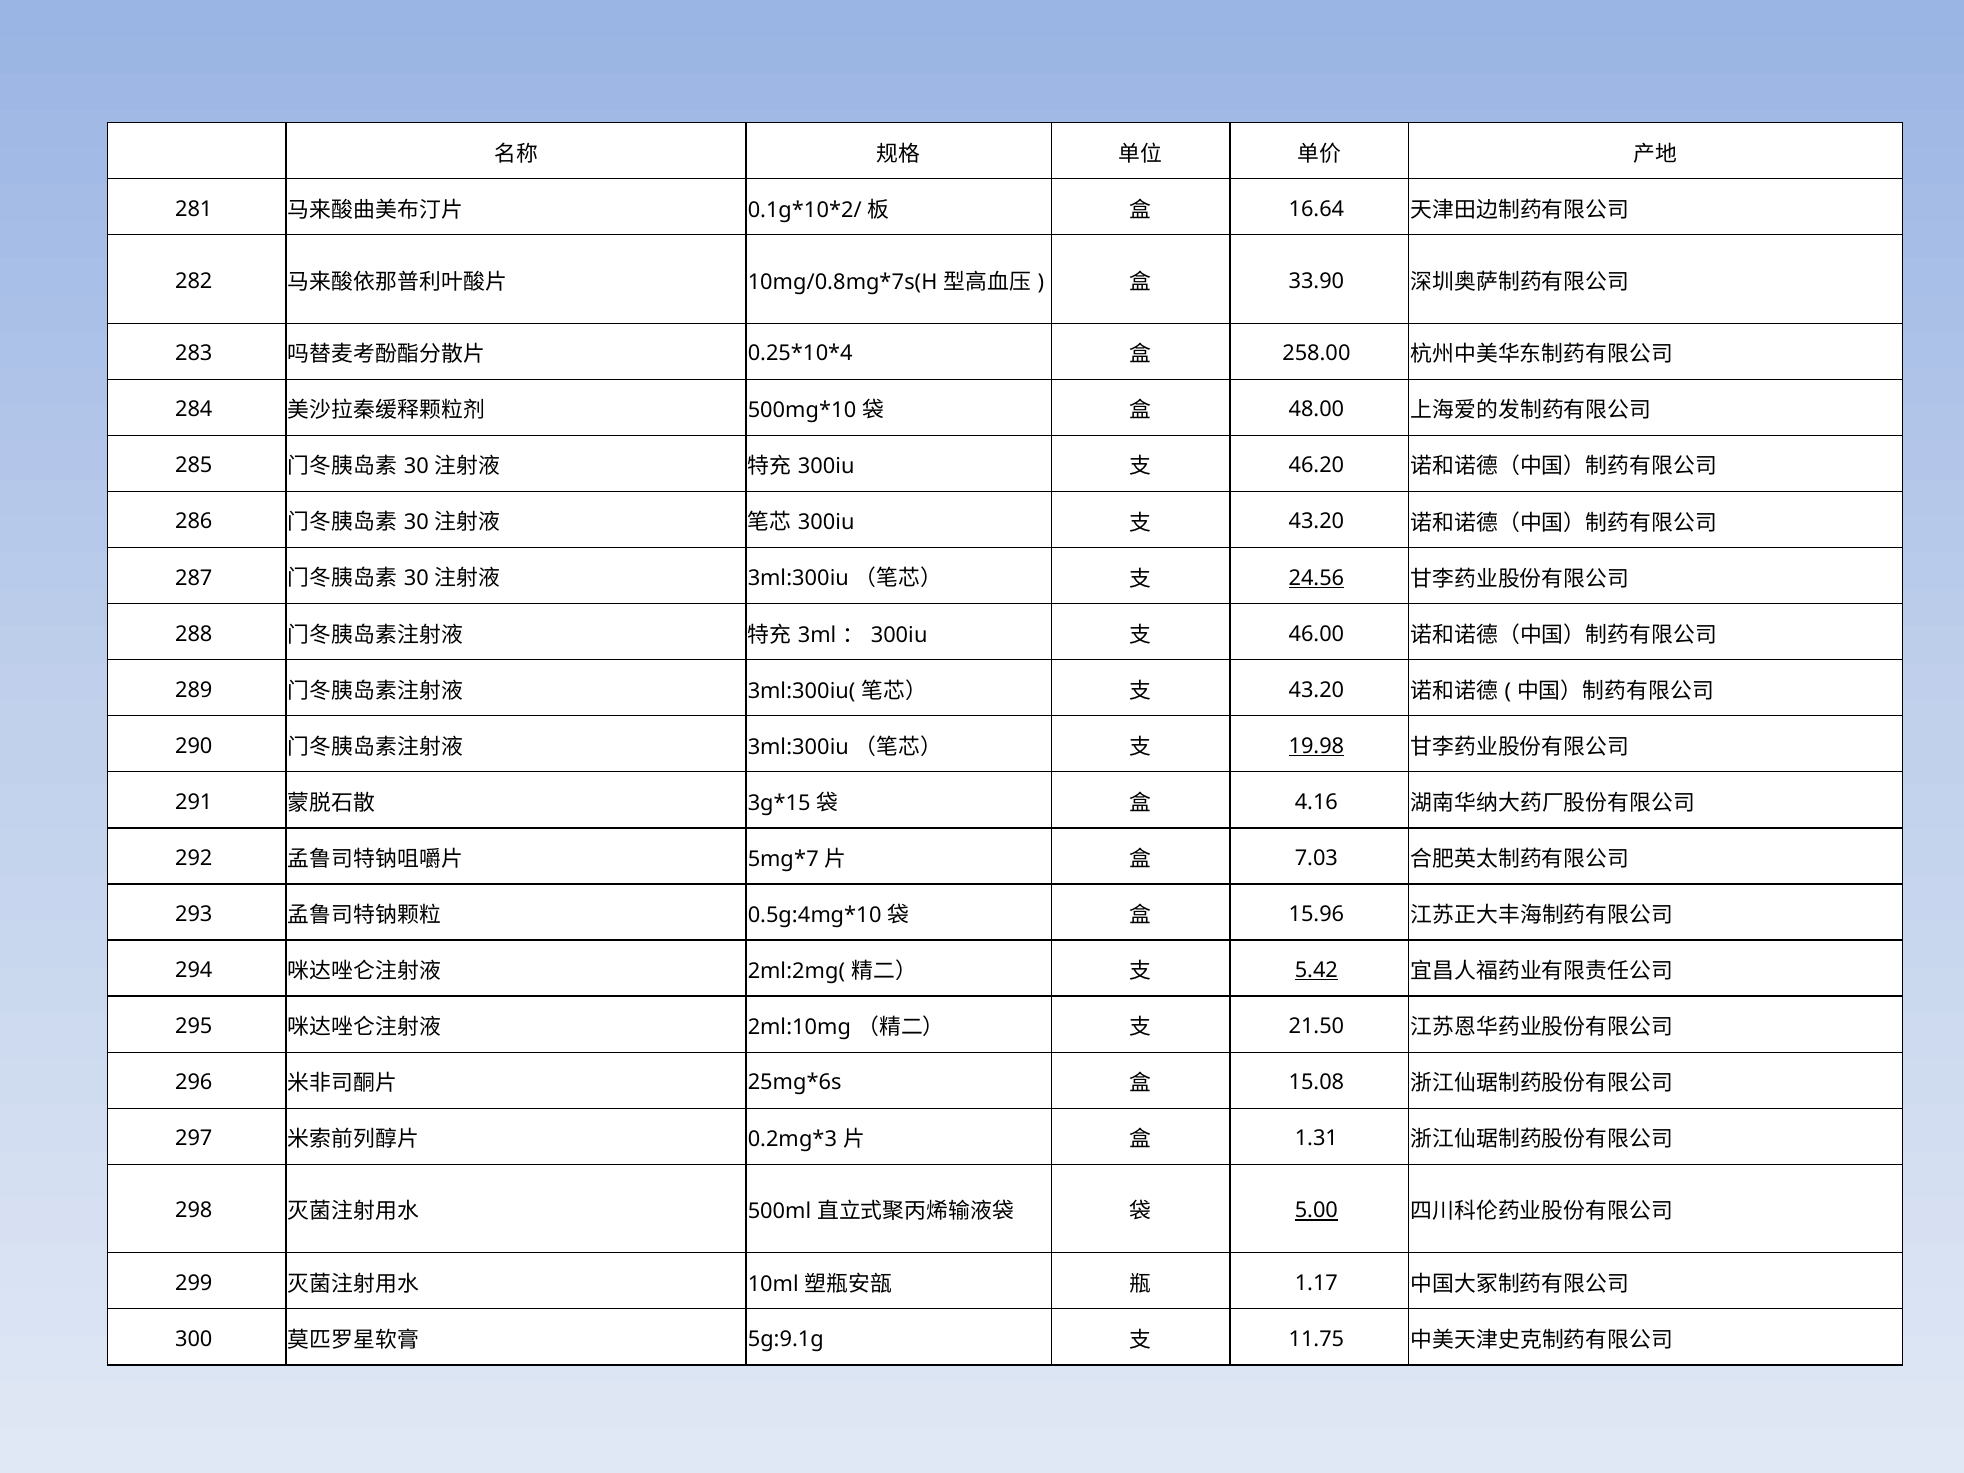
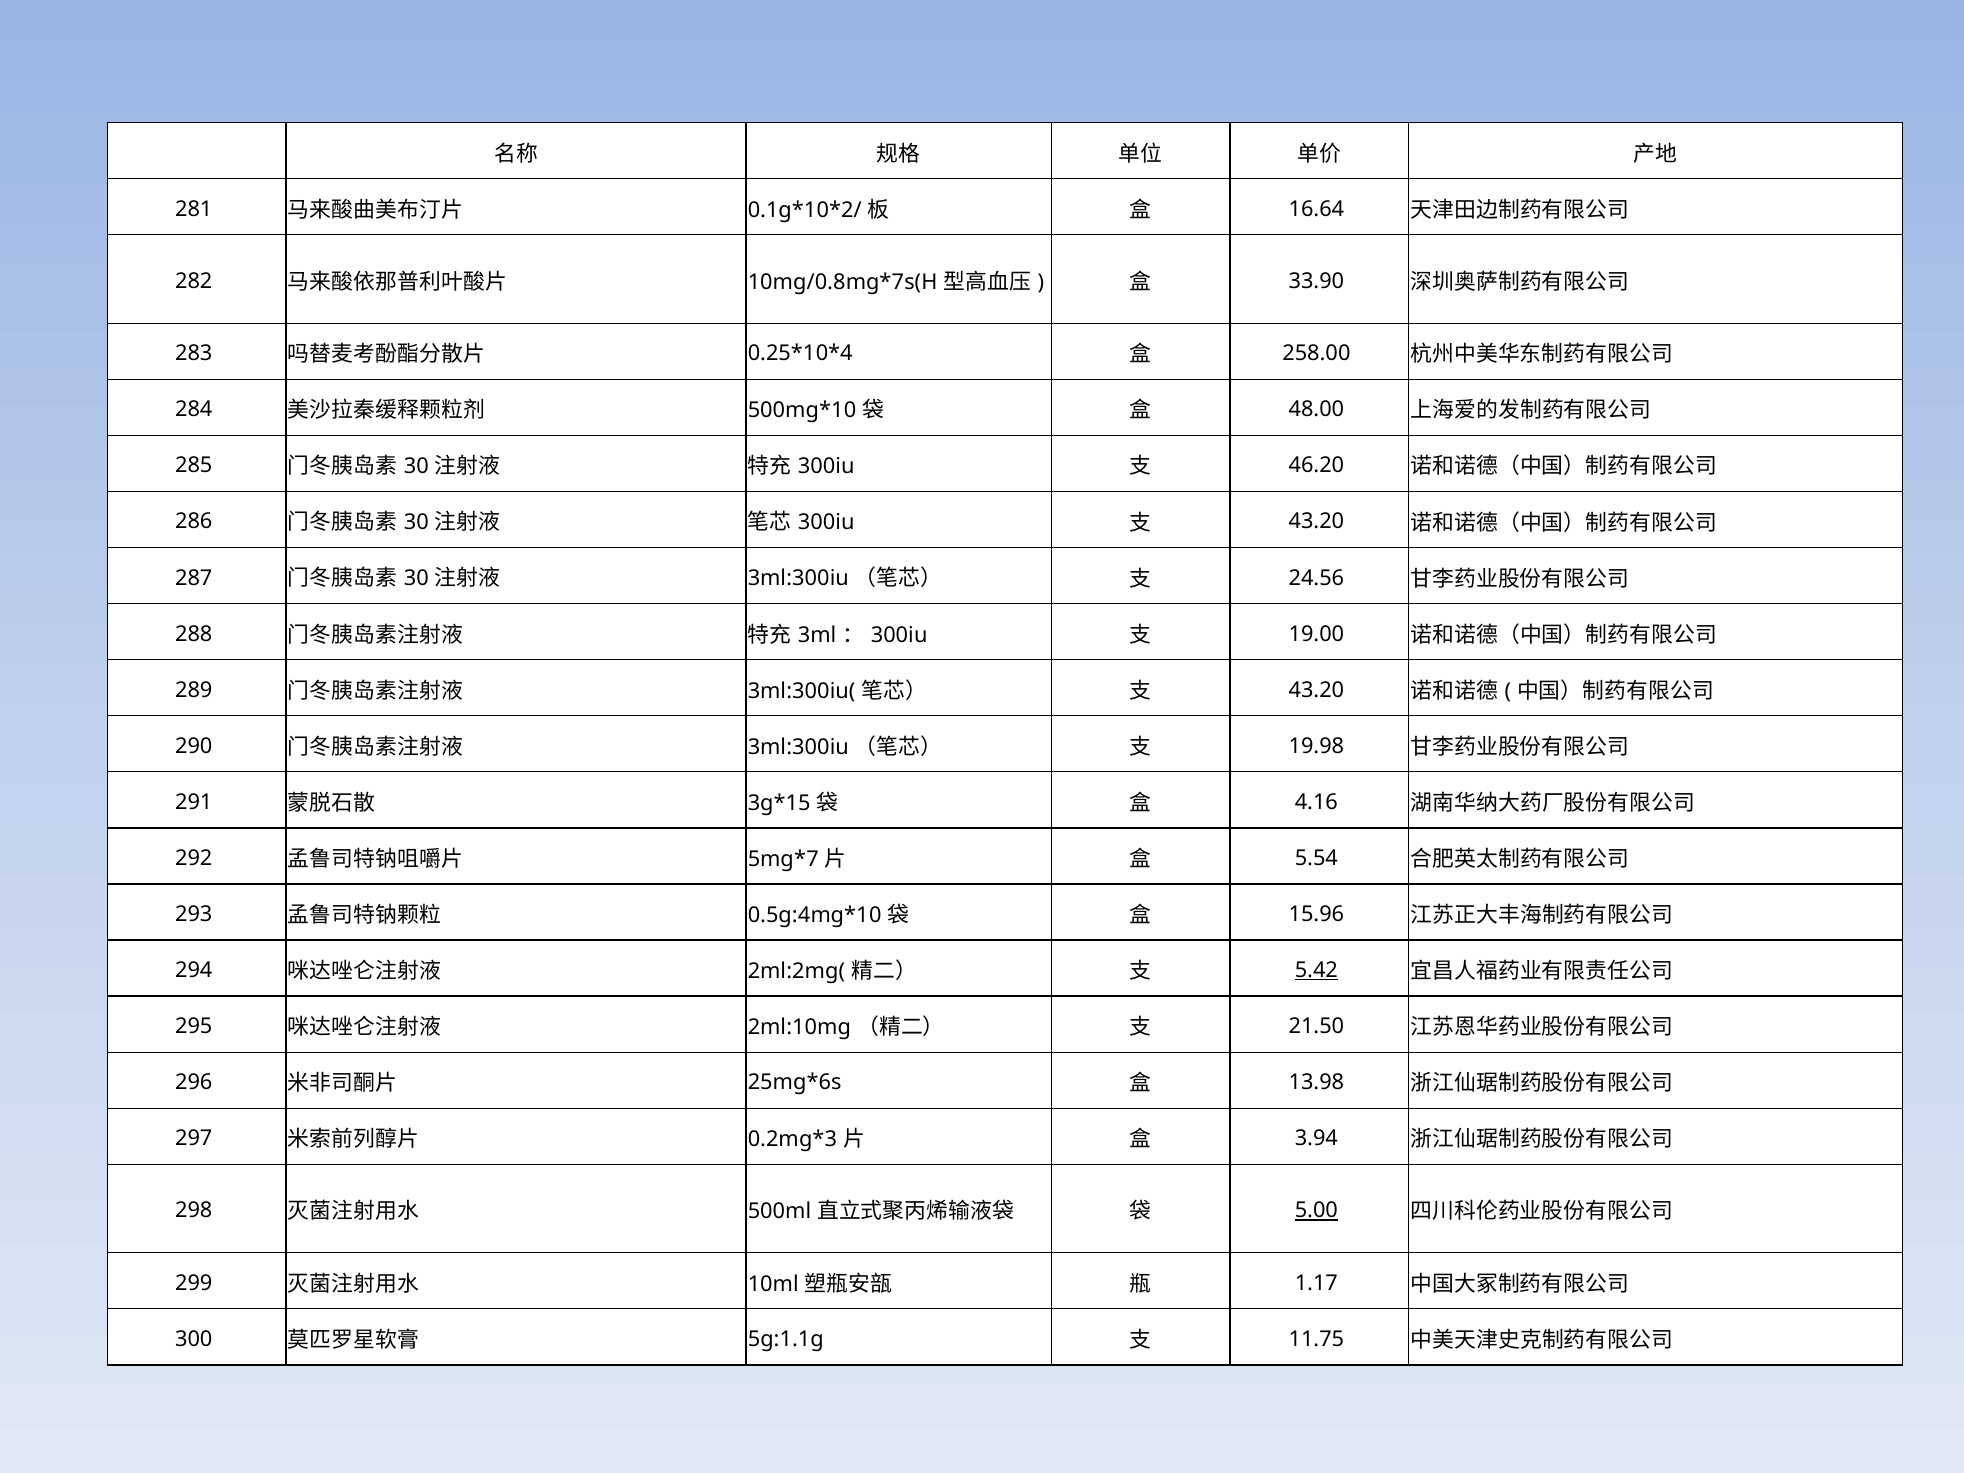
24.56 underline: present -> none (1316, 578)
46.00: 46.00 -> 19.00 (1316, 634)
19.98 underline: present -> none (1316, 746)
7.03: 7.03 -> 5.54 (1316, 858)
15.08: 15.08 -> 13.98 (1316, 1082)
1.31: 1.31 -> 3.94 (1316, 1138)
5g:9.1g: 5g:9.1g -> 5g:1.1g (786, 1339)
